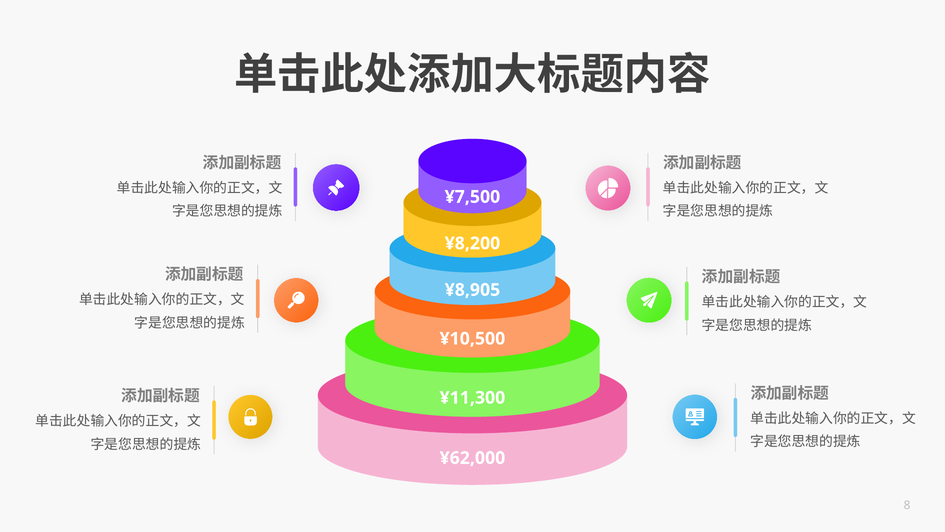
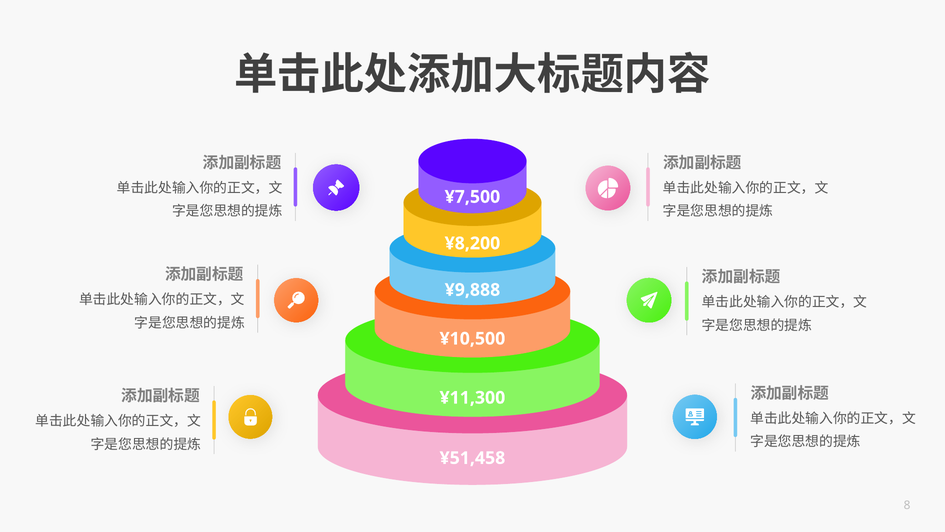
¥8,905: ¥8,905 -> ¥9,888 (472, 290)
¥62,000: ¥62,000 -> ¥51,458 (472, 458)
